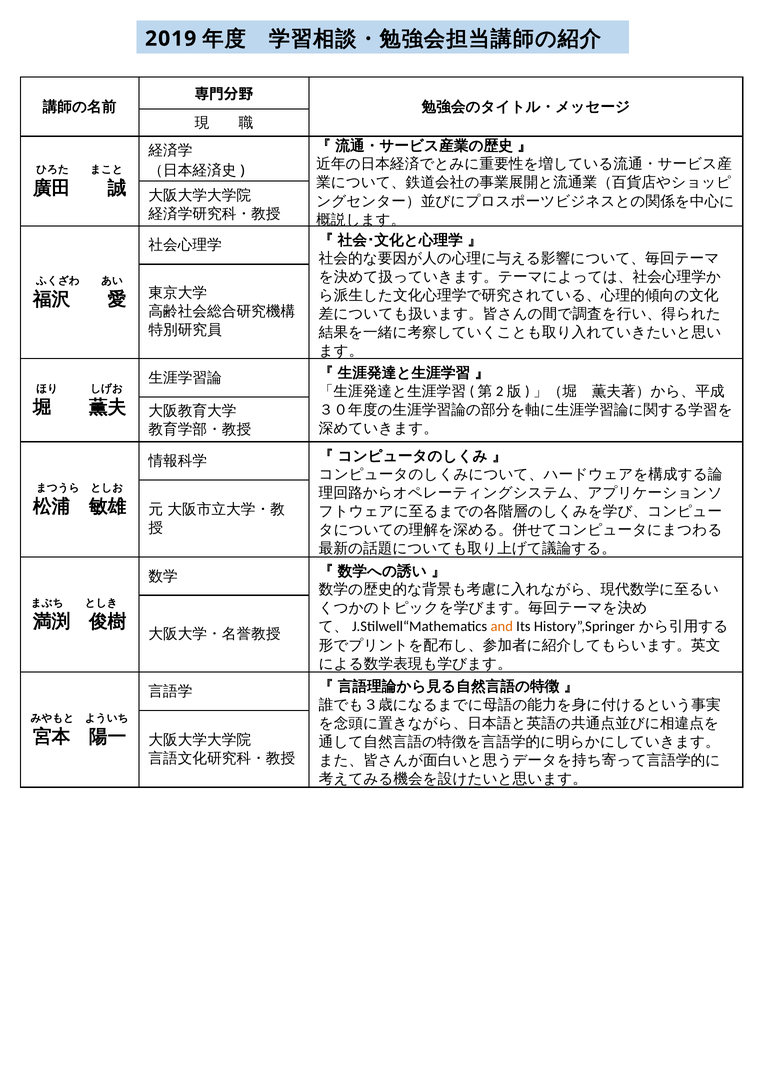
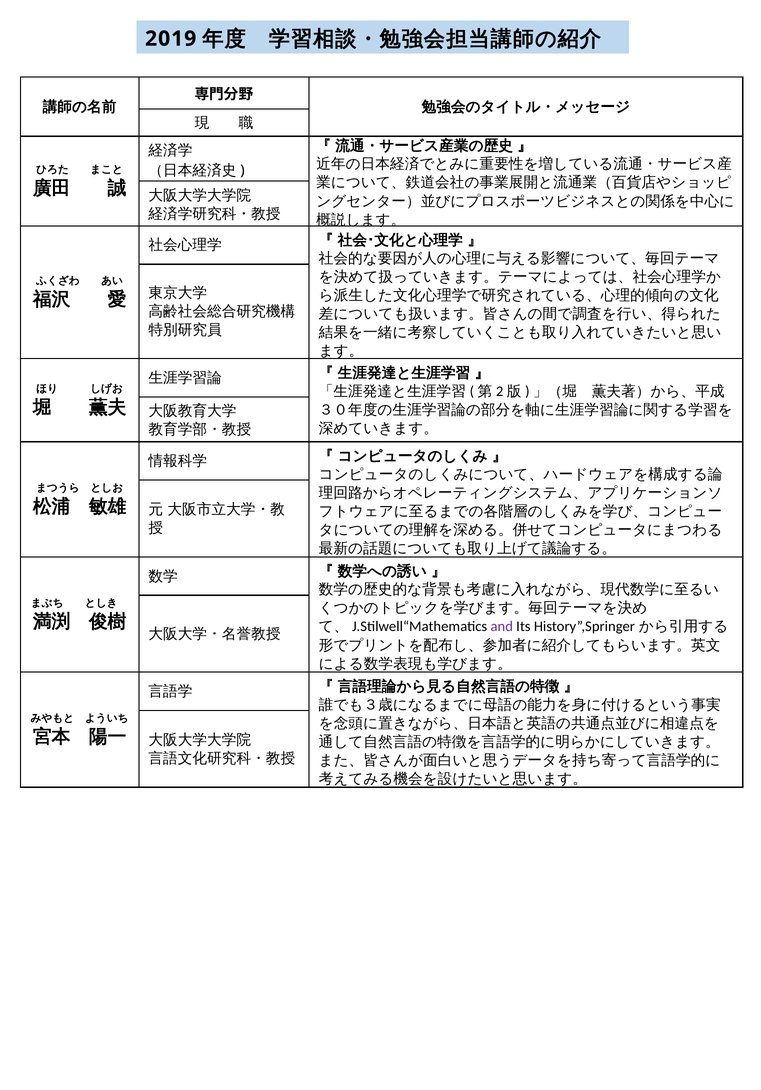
and colour: orange -> purple (502, 626)
